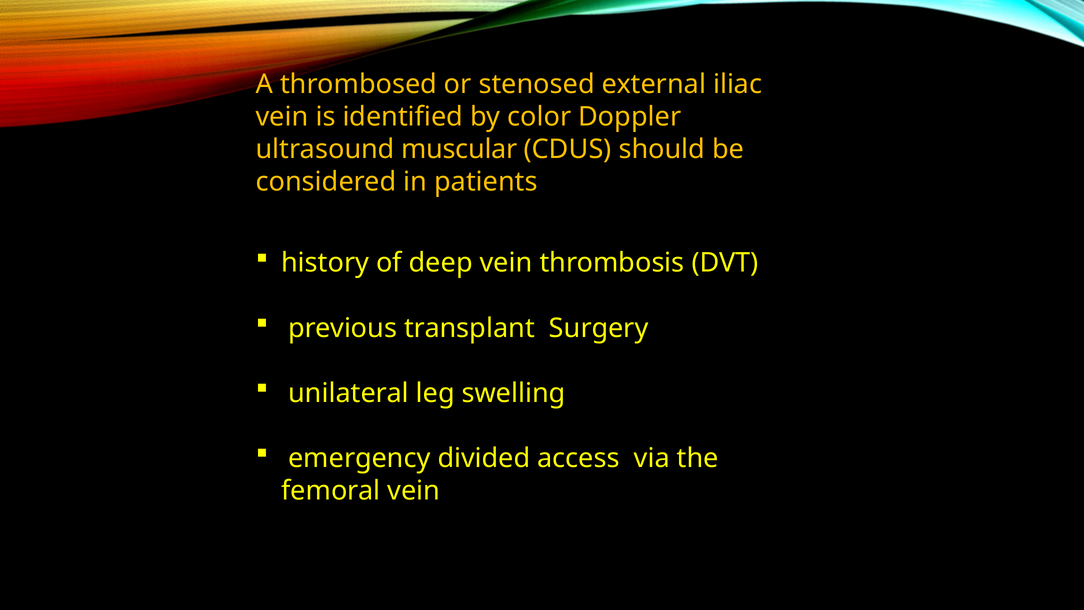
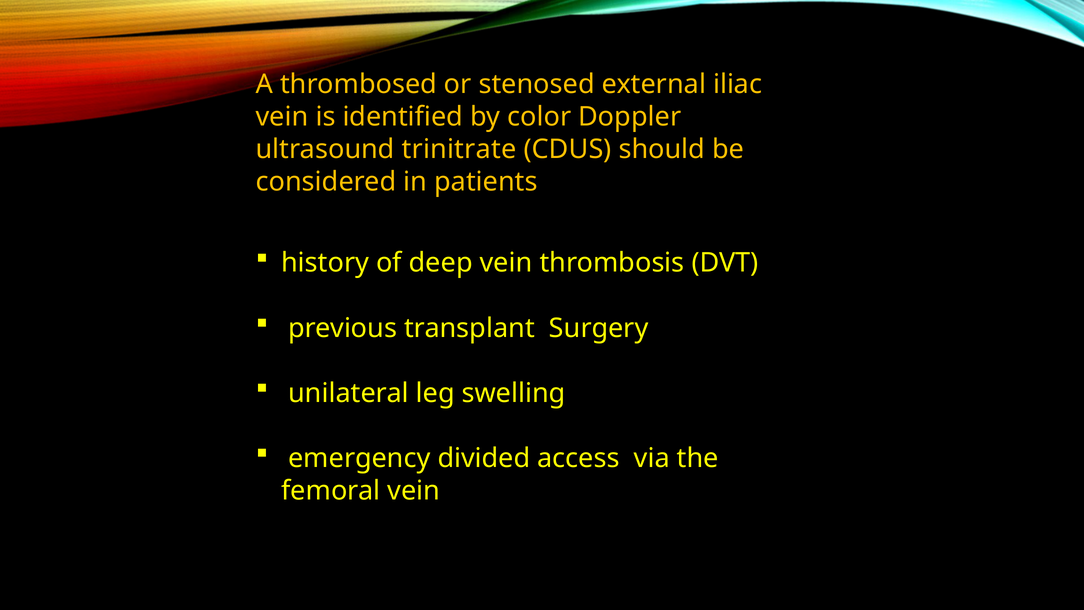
muscular: muscular -> trinitrate (459, 149)
